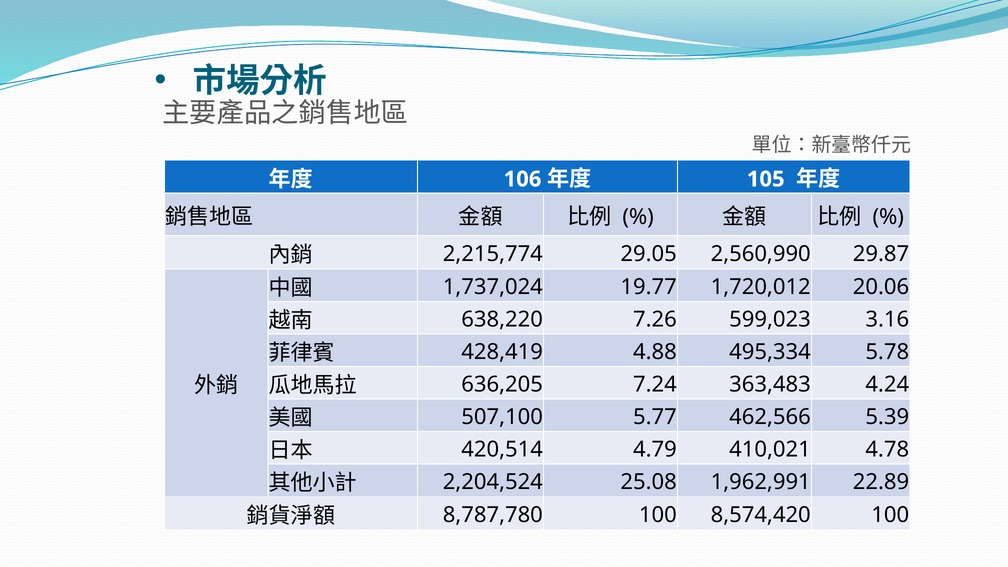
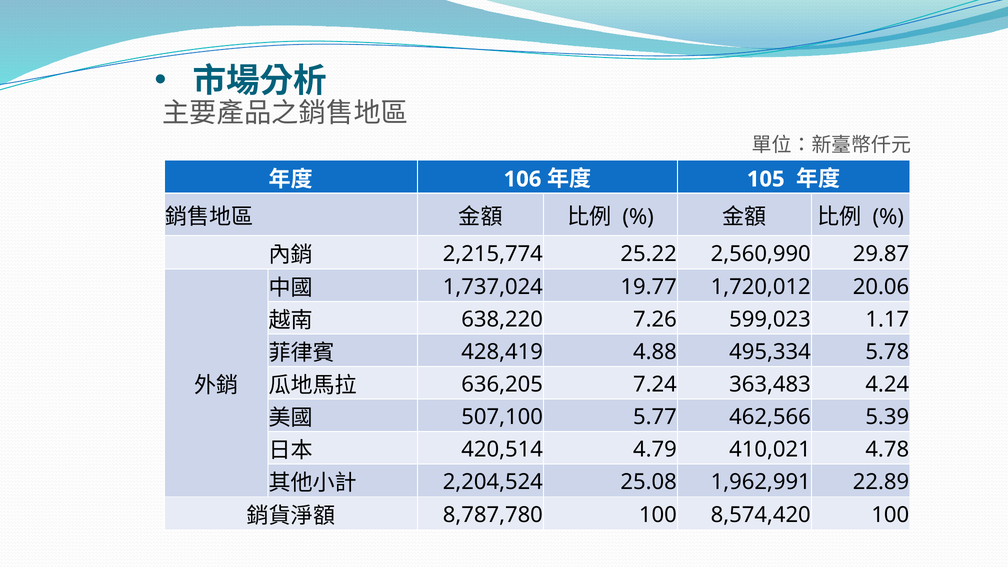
29.05: 29.05 -> 25.22 (649, 254)
3.16: 3.16 -> 1.17 (887, 319)
